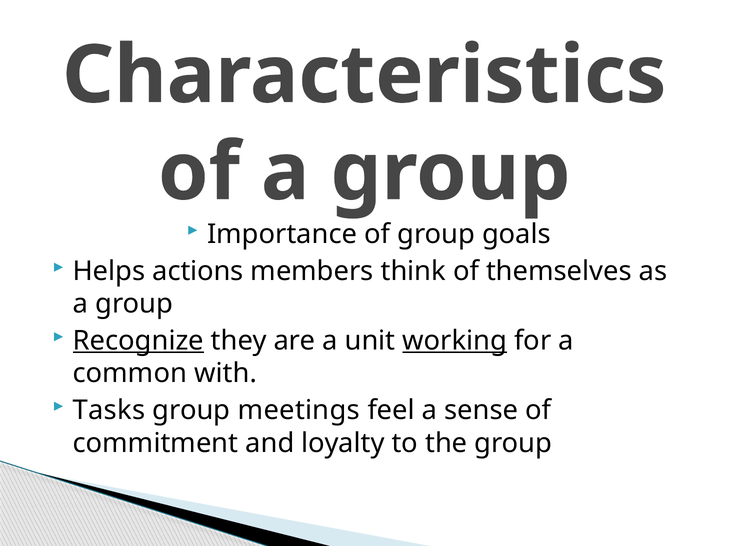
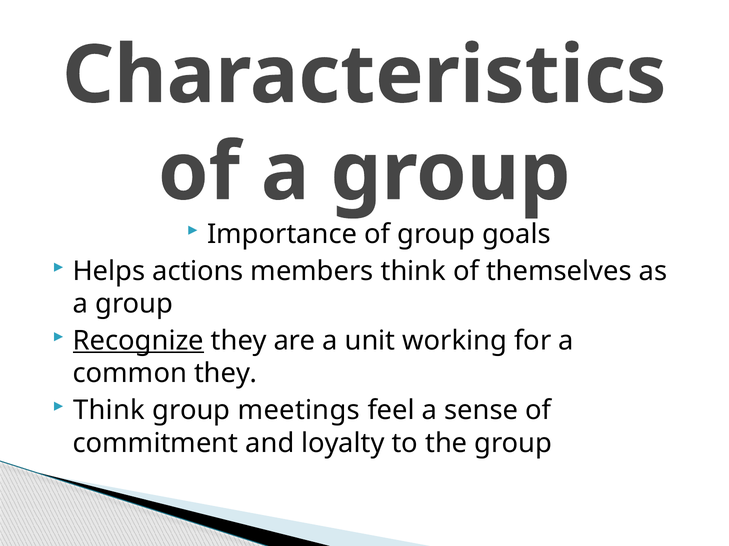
working underline: present -> none (455, 341)
common with: with -> they (226, 374)
Tasks: Tasks -> Think (109, 411)
